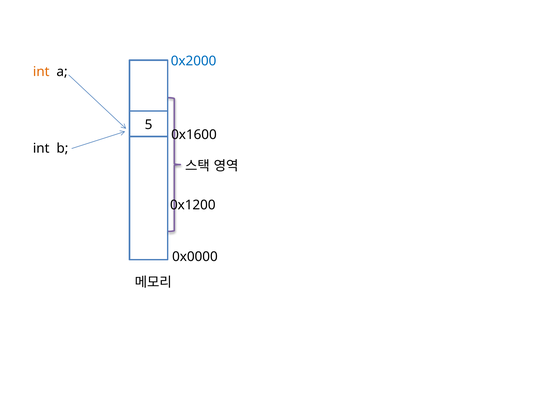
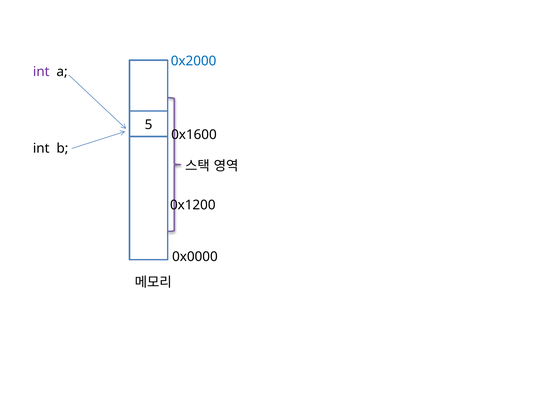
int colour: orange -> purple (41, 72)
